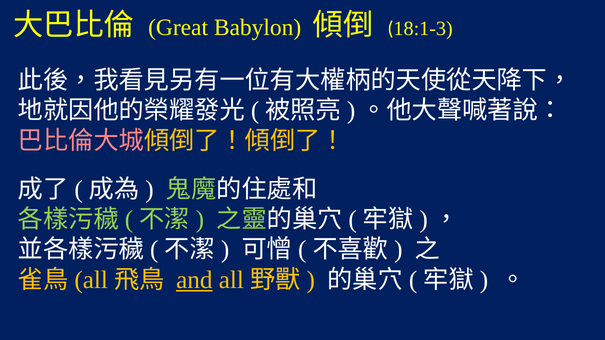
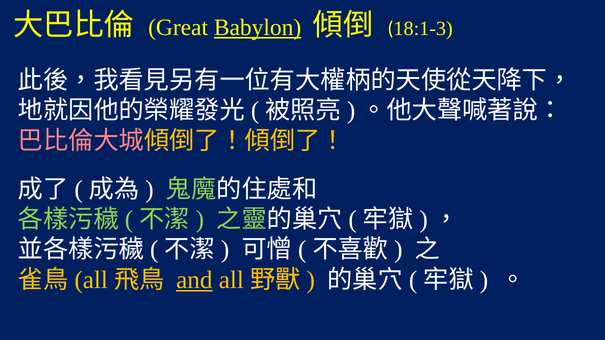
Babylon underline: none -> present (258, 27)
